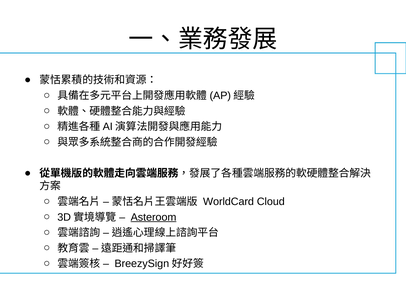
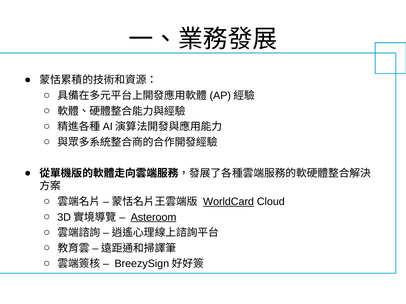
WorldCard underline: none -> present (228, 202)
